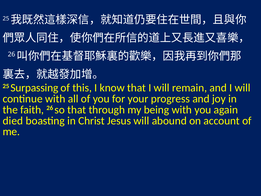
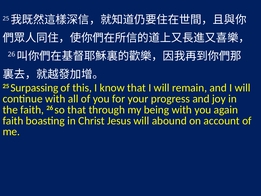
died: died -> faith (13, 121)
